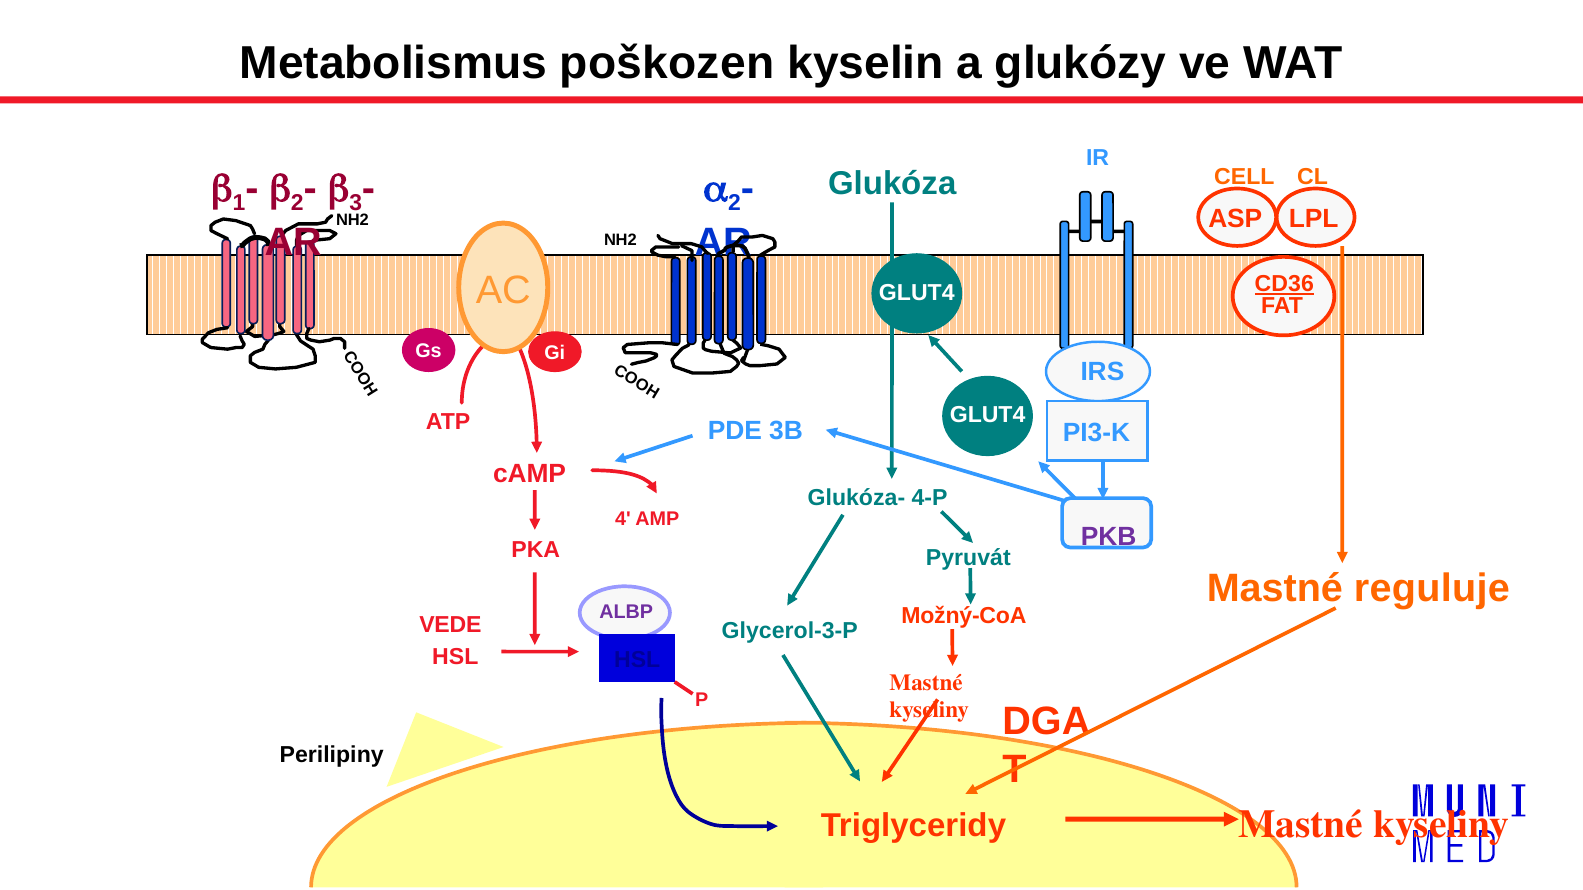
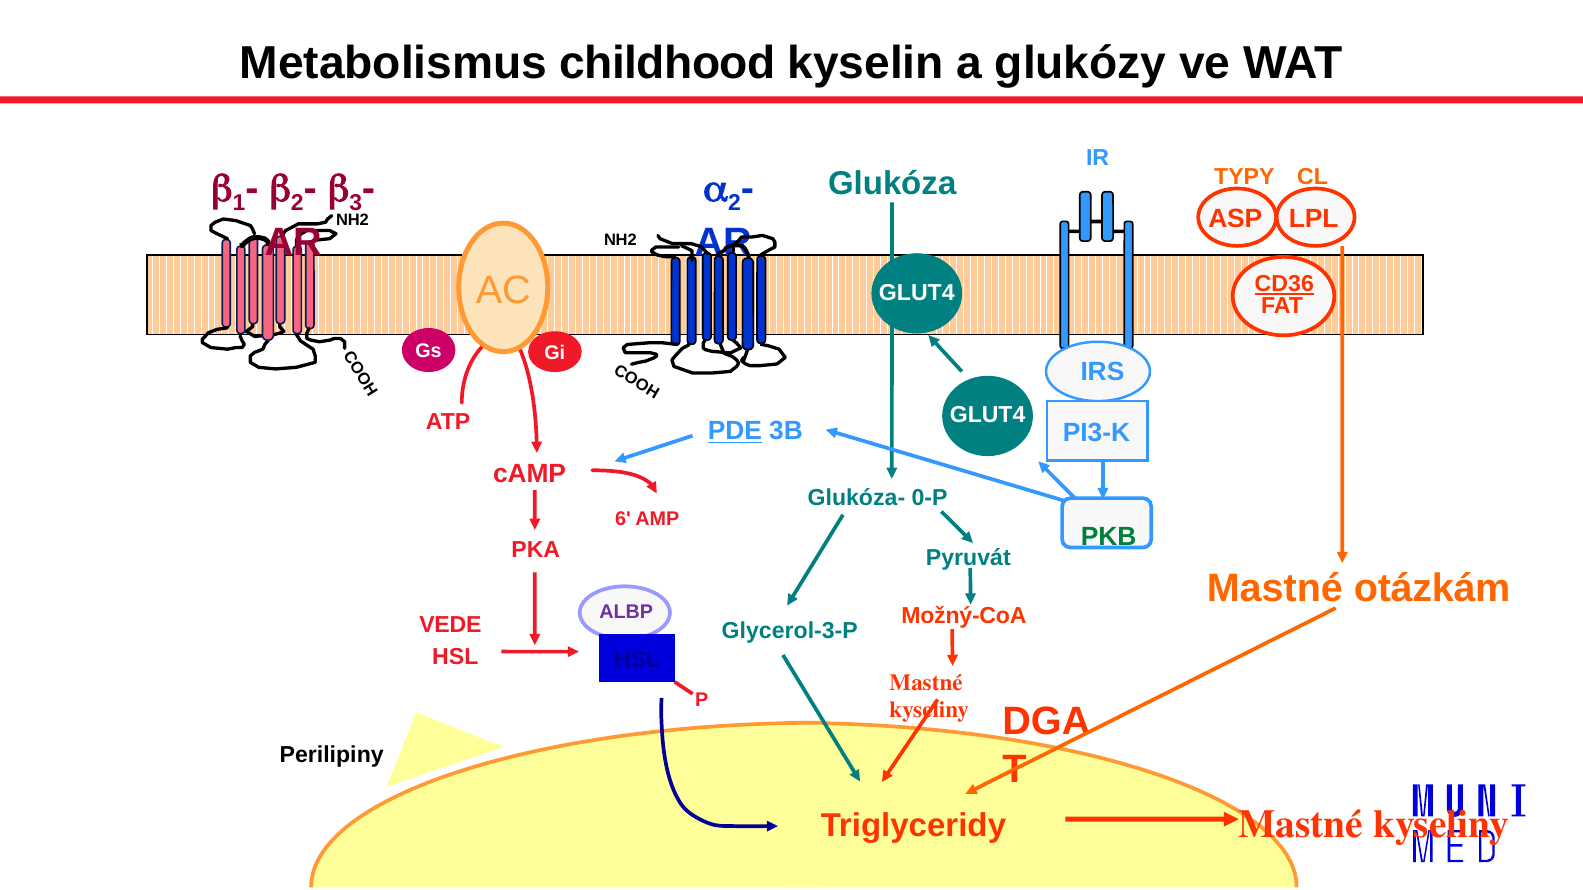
poškozen: poškozen -> childhood (667, 63)
CELL: CELL -> TYPY (1244, 177)
PDE underline: none -> present (735, 431)
4-P: 4-P -> 0-P (930, 498)
4: 4 -> 6 (623, 519)
PKB colour: purple -> green (1109, 537)
reguluje: reguluje -> otázkám (1432, 588)
